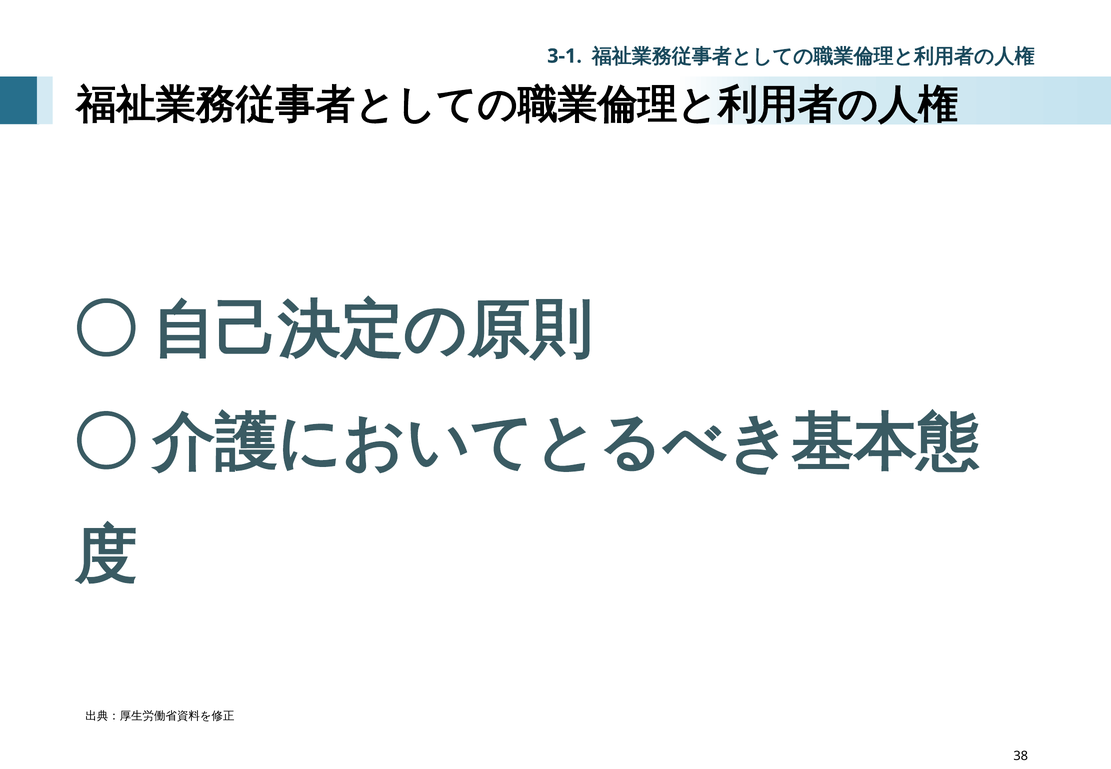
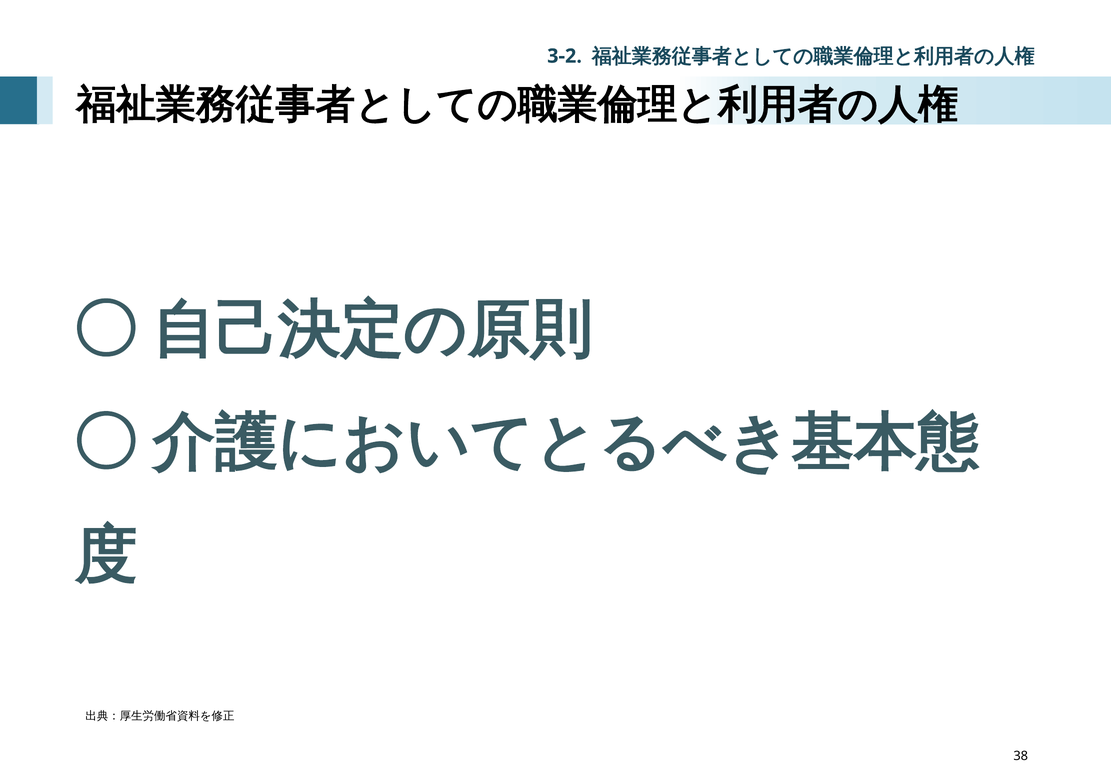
3-1: 3-1 -> 3-2 (565, 56)
